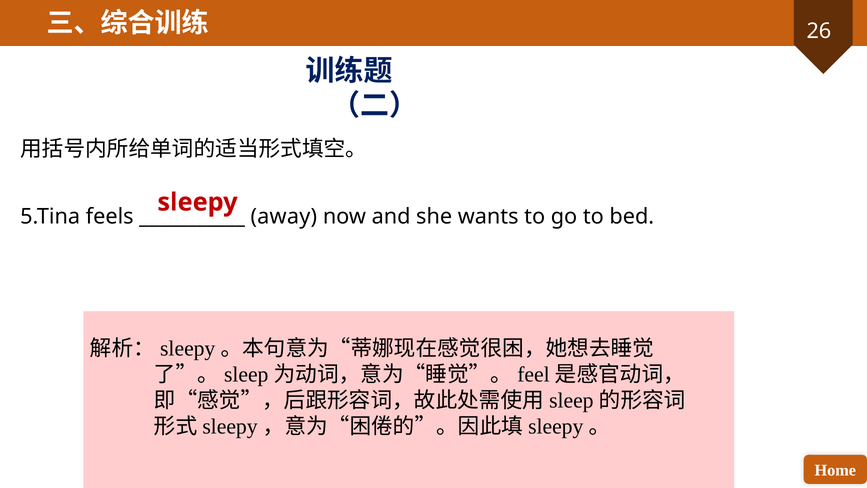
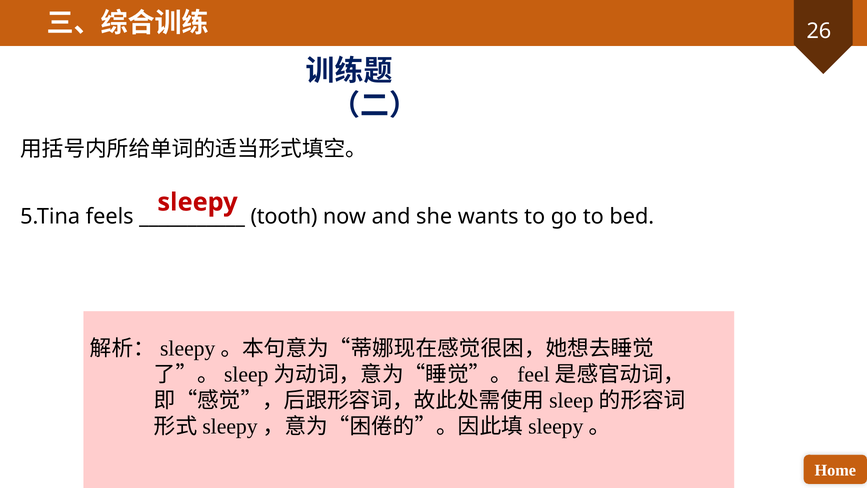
away: away -> tooth (284, 217)
